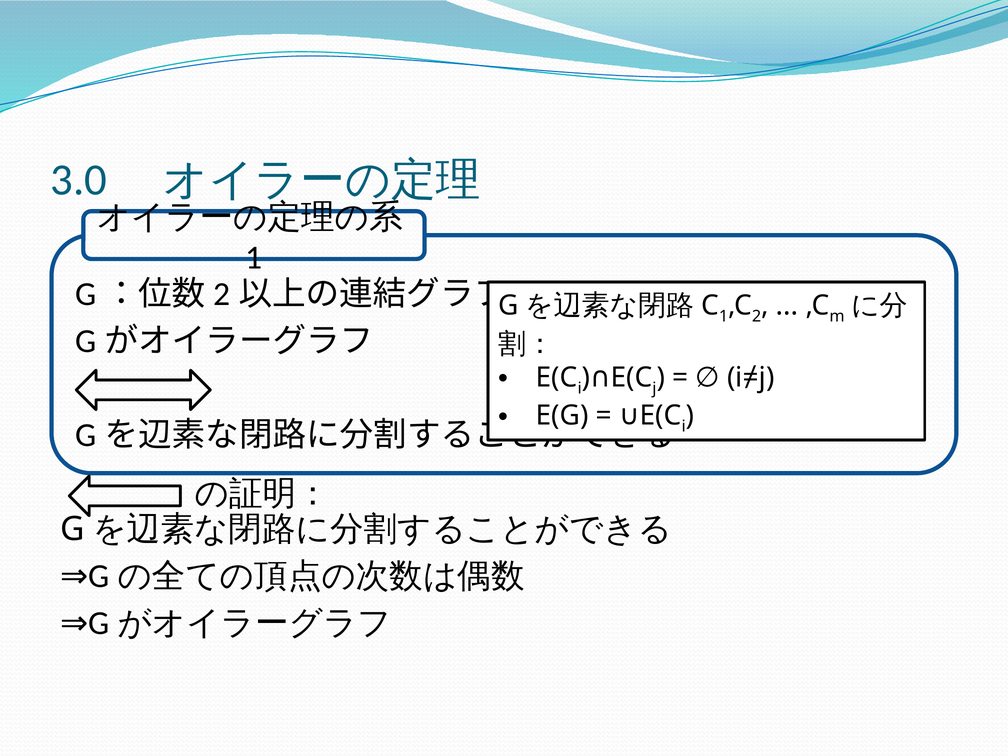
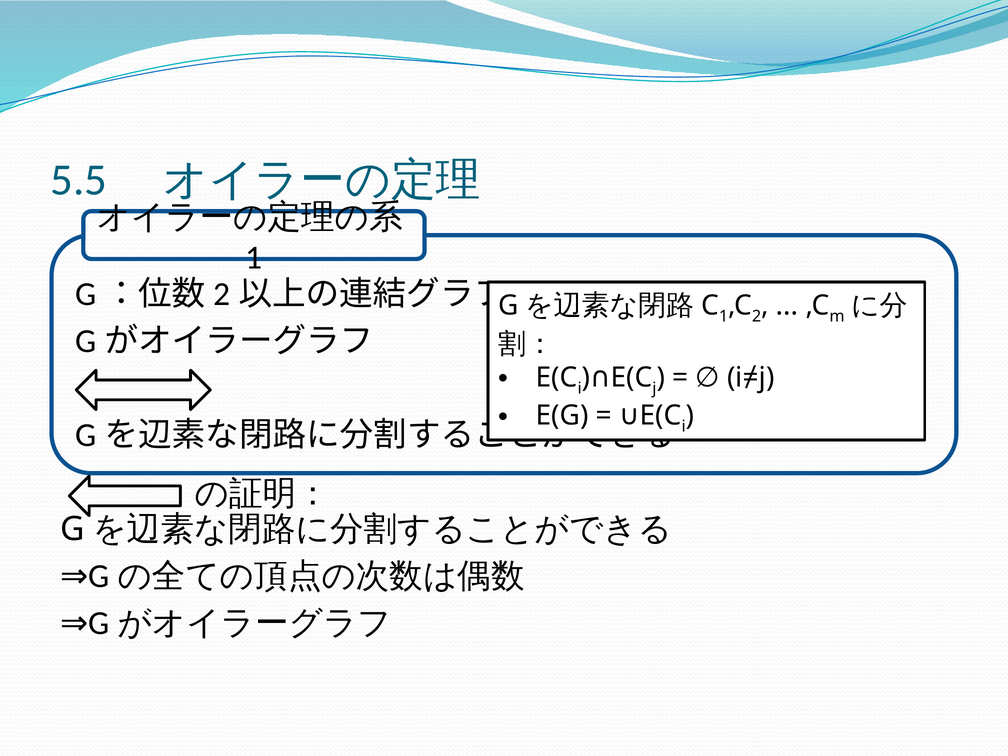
3.0: 3.0 -> 5.5 (79, 180)
